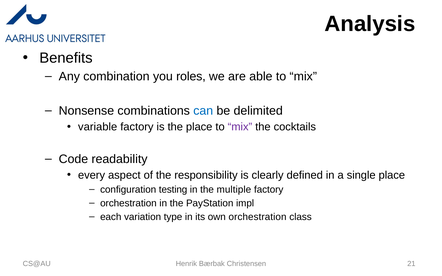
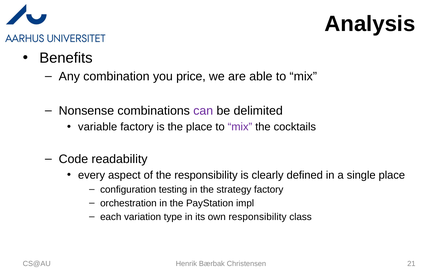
roles: roles -> price (191, 77)
can colour: blue -> purple (203, 111)
multiple: multiple -> strategy (234, 190)
own orchestration: orchestration -> responsibility (258, 217)
